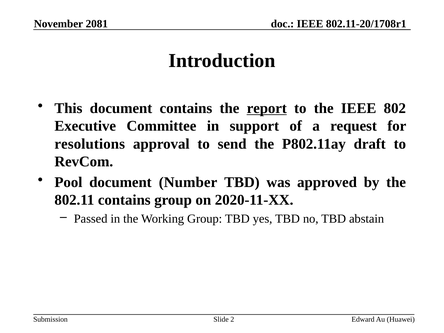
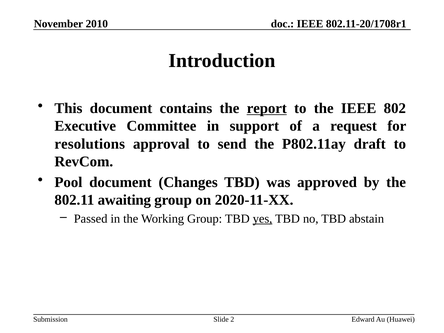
2081: 2081 -> 2010 (97, 24)
Number: Number -> Changes (188, 182)
802.11 contains: contains -> awaiting (124, 200)
yes underline: none -> present (263, 219)
